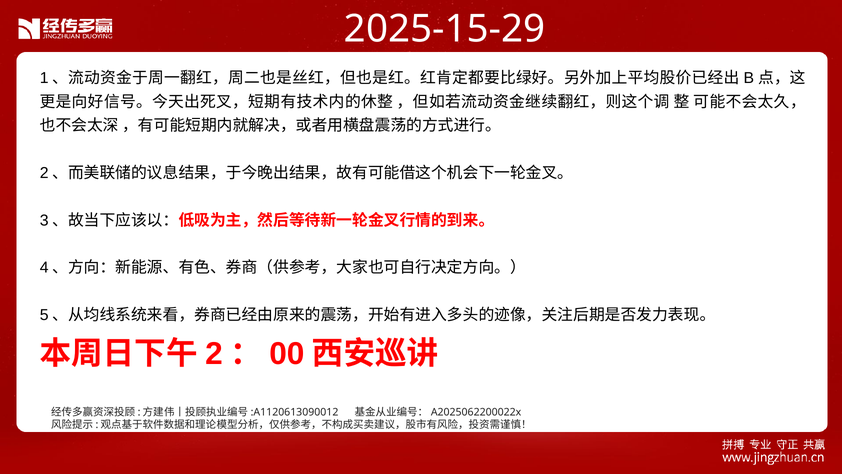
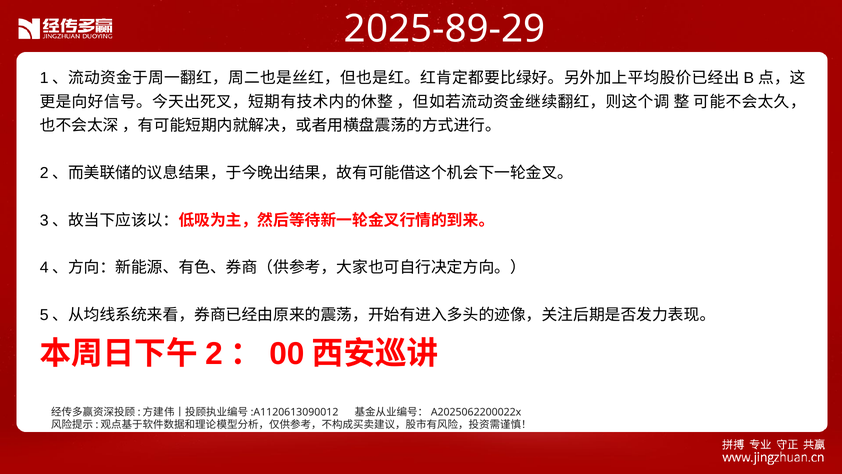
2025-15-29: 2025-15-29 -> 2025-89-29 (445, 29)
